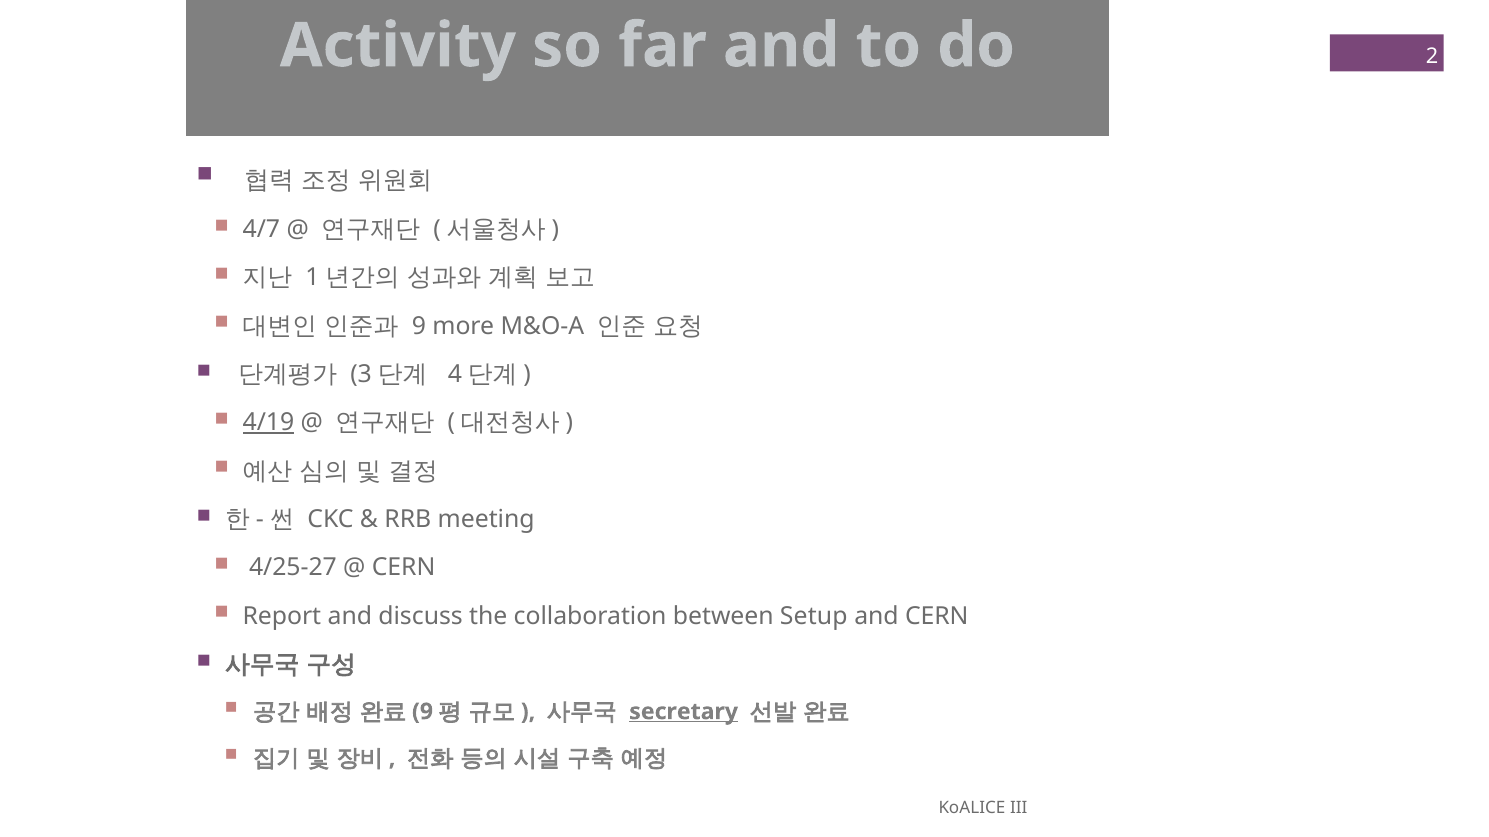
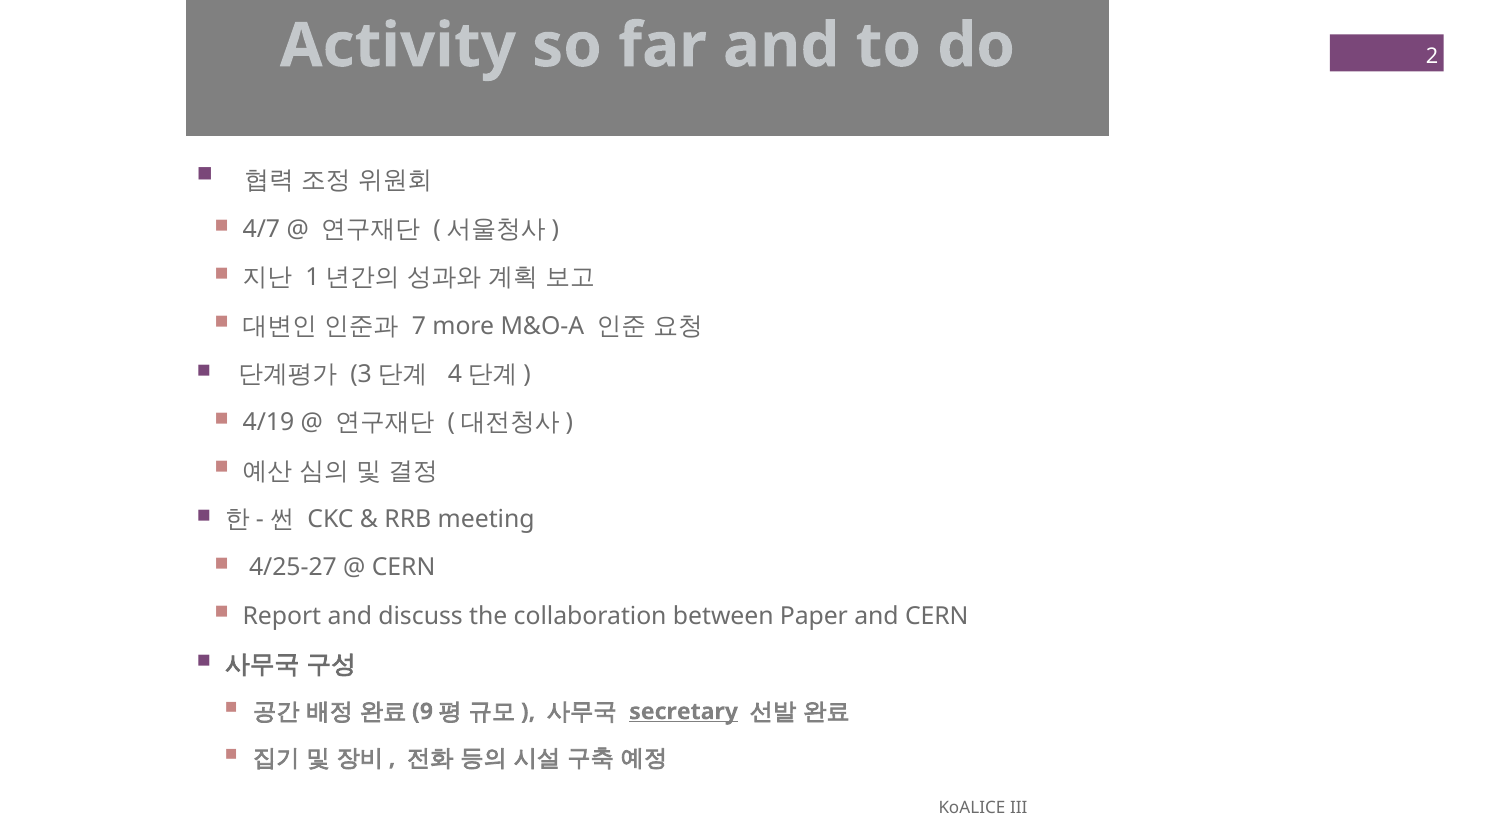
9: 9 -> 7 (419, 326)
4/19 underline: present -> none (268, 423)
Setup: Setup -> Paper (814, 616)
